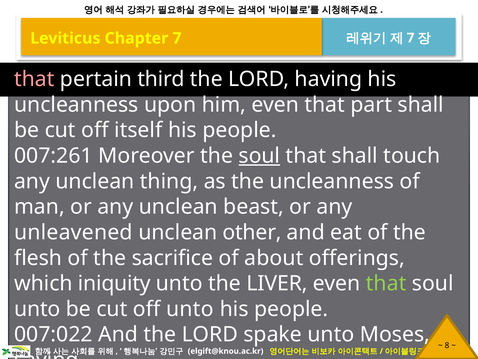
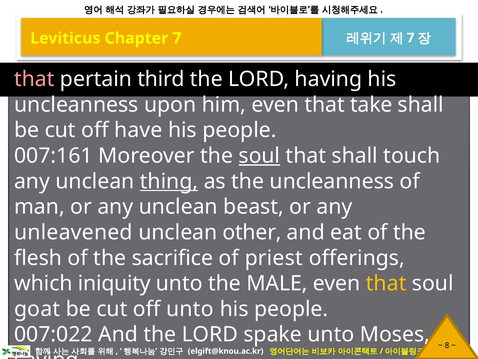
part: part -> take (371, 105)
itself: itself -> have (138, 130)
007:261: 007:261 -> 007:161 (53, 156)
thing underline: none -> present (169, 181)
about: about -> priest (274, 258)
LIVER: LIVER -> MALE (277, 283)
that colour: light green -> yellow (386, 283)
unto: unto -> goat (37, 309)
